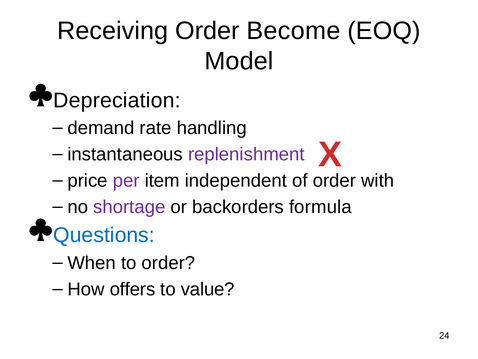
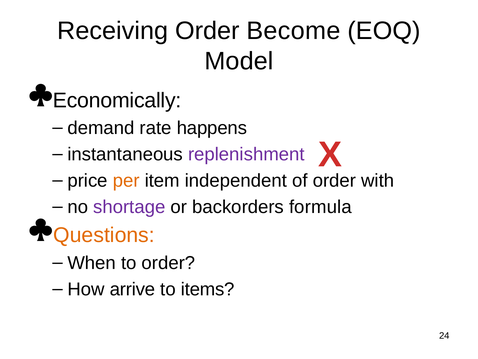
Depreciation: Depreciation -> Economically (117, 100)
handling: handling -> happens (212, 128)
per colour: purple -> orange (126, 181)
Questions colour: blue -> orange (104, 235)
offers: offers -> arrive (132, 289)
value: value -> items (208, 289)
